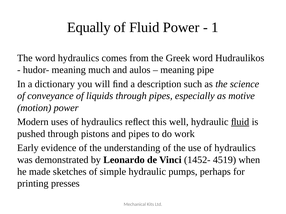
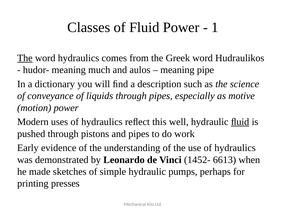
Equally: Equally -> Classes (89, 27)
The underline: none -> present (25, 58)
4519: 4519 -> 6613 (225, 160)
